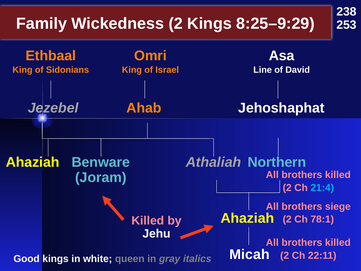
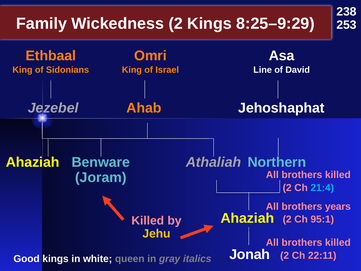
siege: siege -> years (338, 206)
78:1: 78:1 -> 95:1 (322, 219)
Jehu colour: white -> yellow (156, 234)
Micah: Micah -> Jonah (250, 254)
